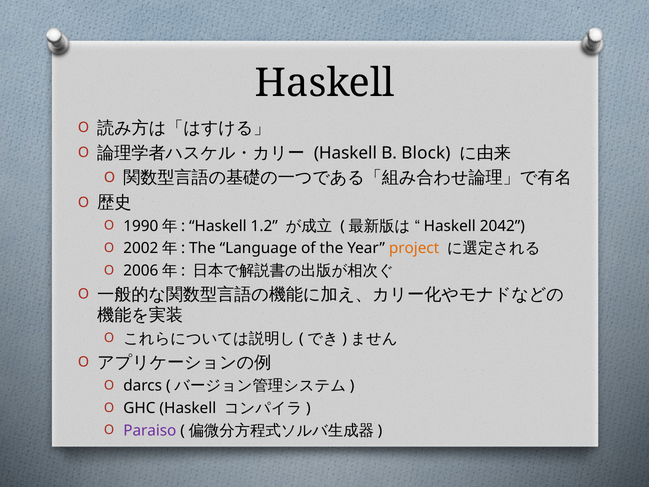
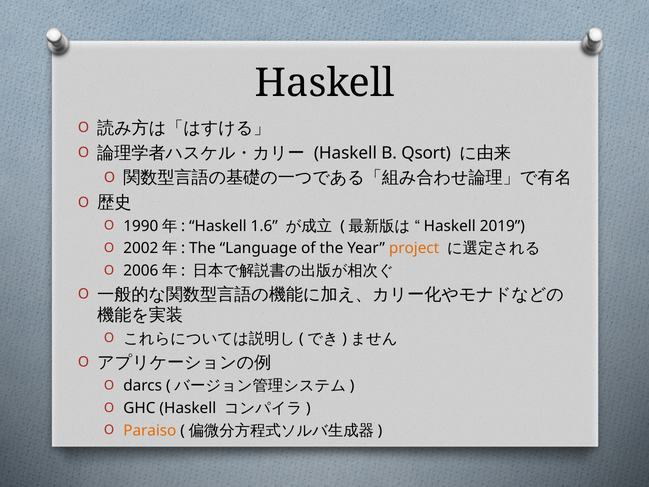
Block: Block -> Qsort (426, 153)
1.2: 1.2 -> 1.6 (264, 226)
2042: 2042 -> 2019 (502, 226)
Paraiso colour: purple -> orange (150, 430)
